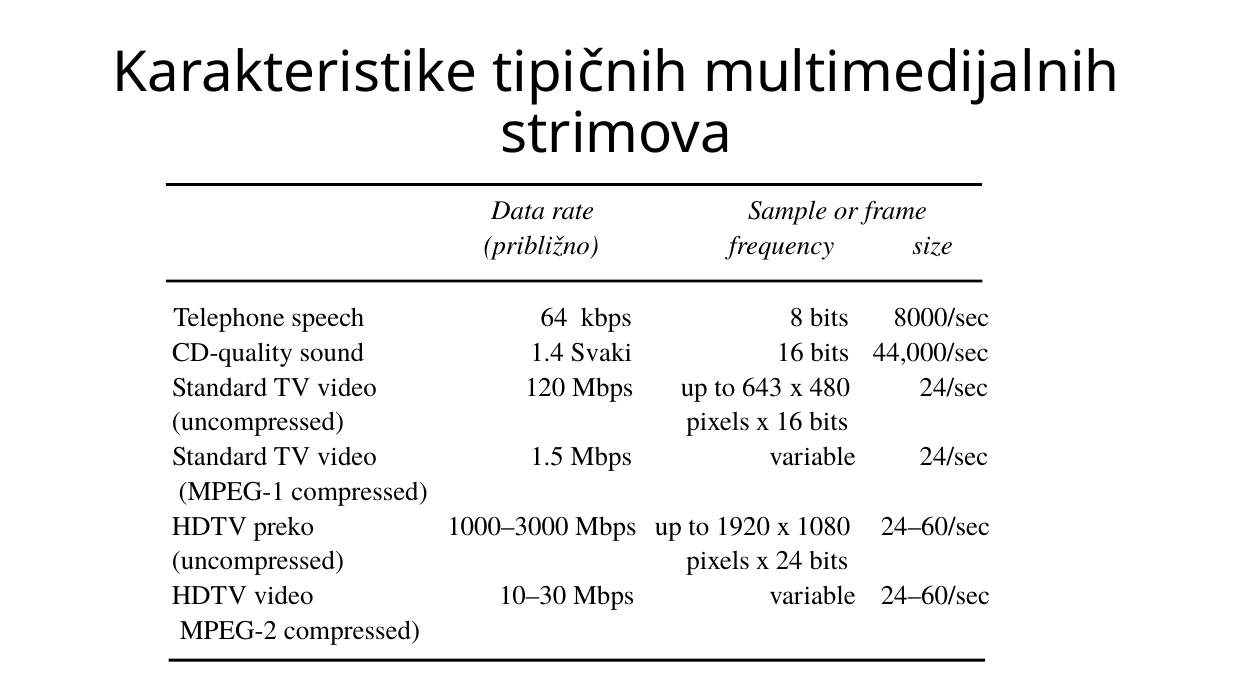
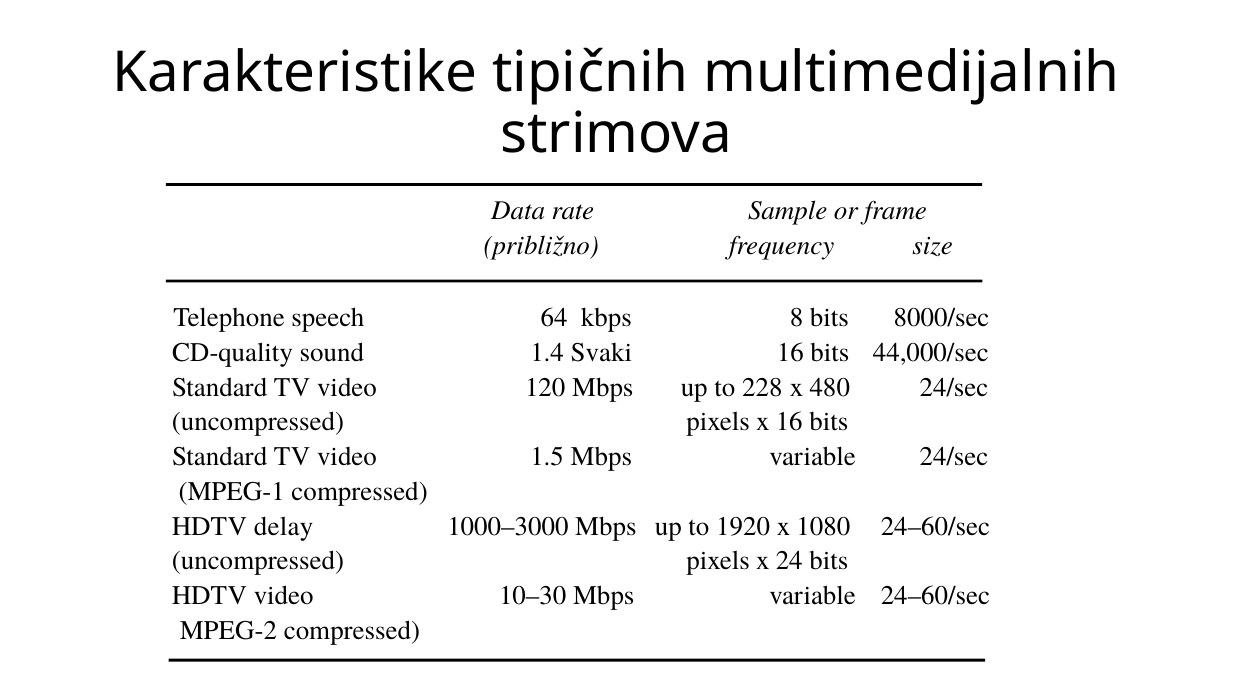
643: 643 -> 228 (762, 388)
preko: preko -> delay (284, 527)
